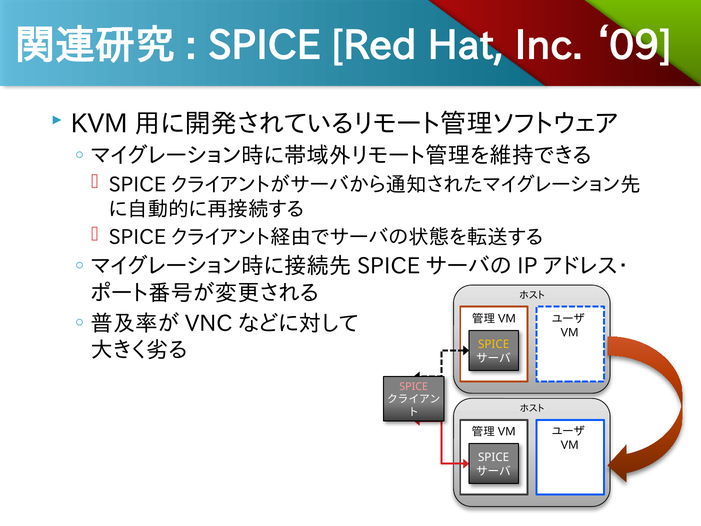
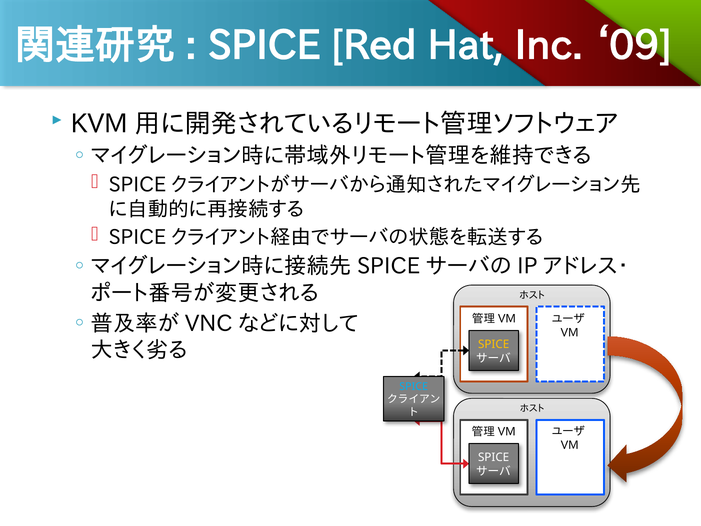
SPICE colour: pink -> light blue (414, 386)
